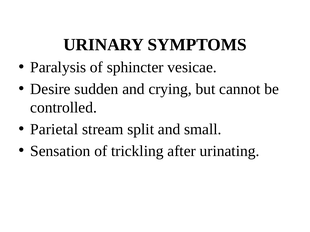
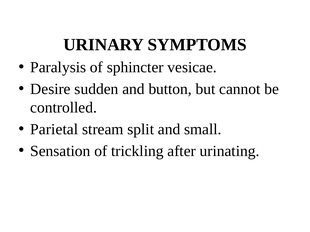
crying: crying -> button (170, 89)
